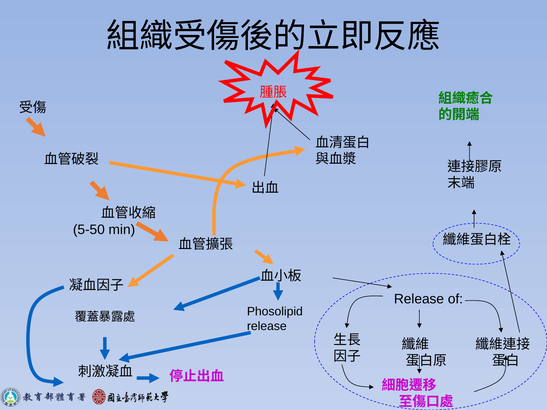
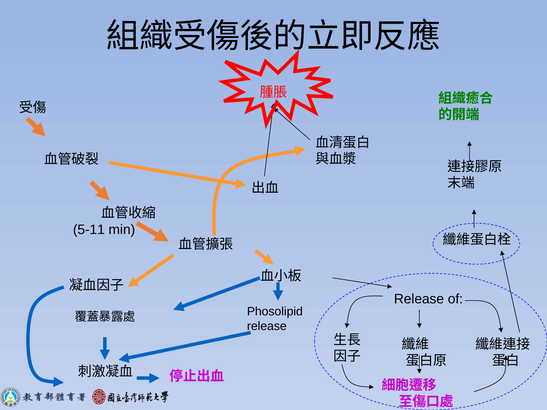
5-50: 5-50 -> 5-11 (89, 230)
